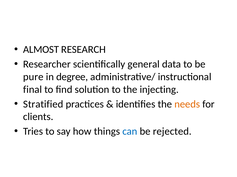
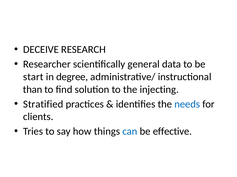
ALMOST: ALMOST -> DECEIVE (41, 50)
pure: pure -> start (33, 77)
final: final -> than (33, 90)
needs colour: orange -> blue (187, 105)
rejected: rejected -> effective (172, 132)
